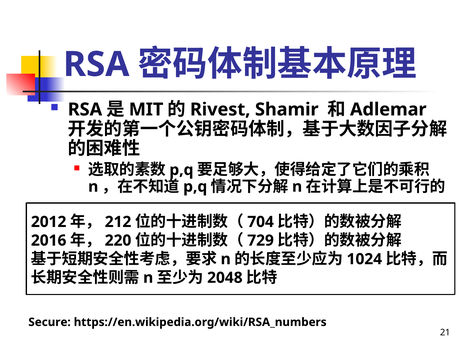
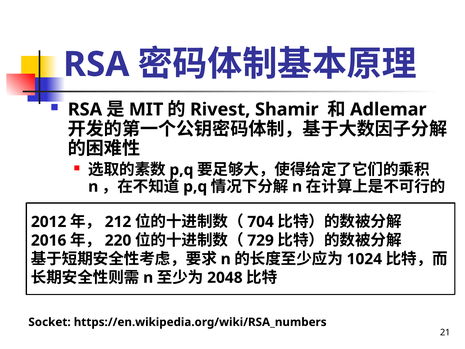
Secure: Secure -> Socket (50, 322)
